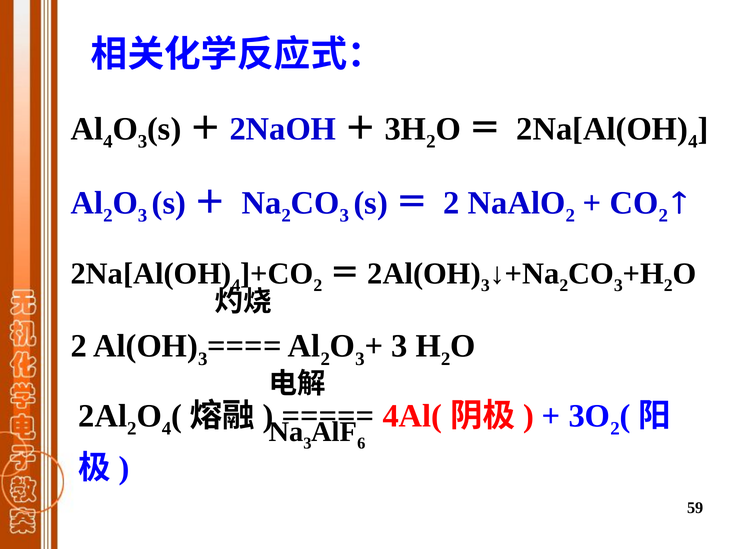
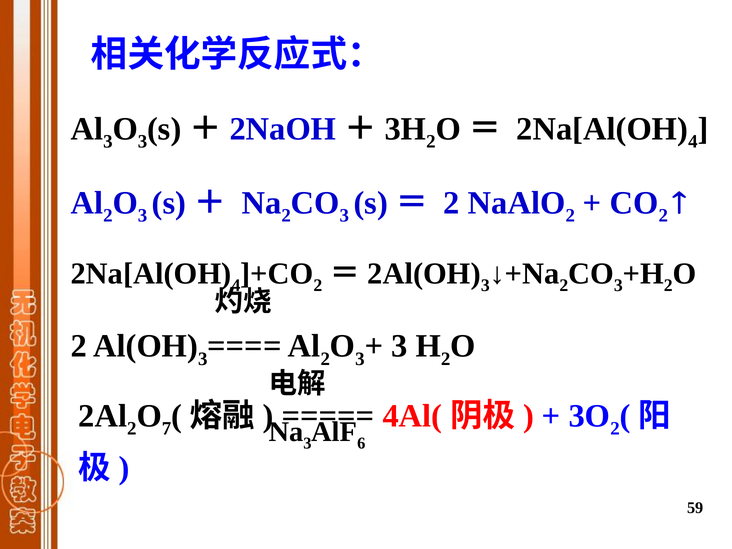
4: 4 -> 3 (108, 141)
4: 4 -> 7 (166, 429)
